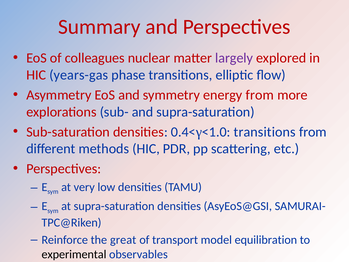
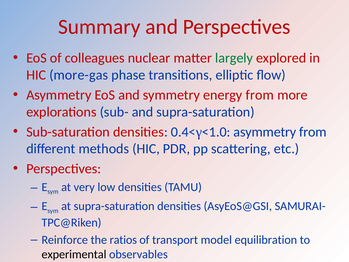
largely colour: purple -> green (234, 58)
years-gas: years-gas -> more-gas (79, 75)
0.4<γ<1.0 transitions: transitions -> asymmetry (265, 132)
great: great -> ratios (123, 240)
